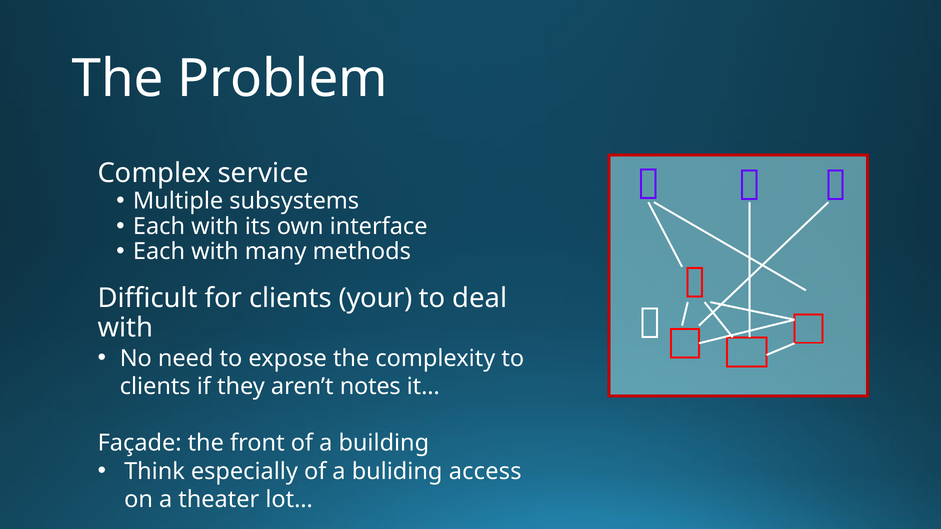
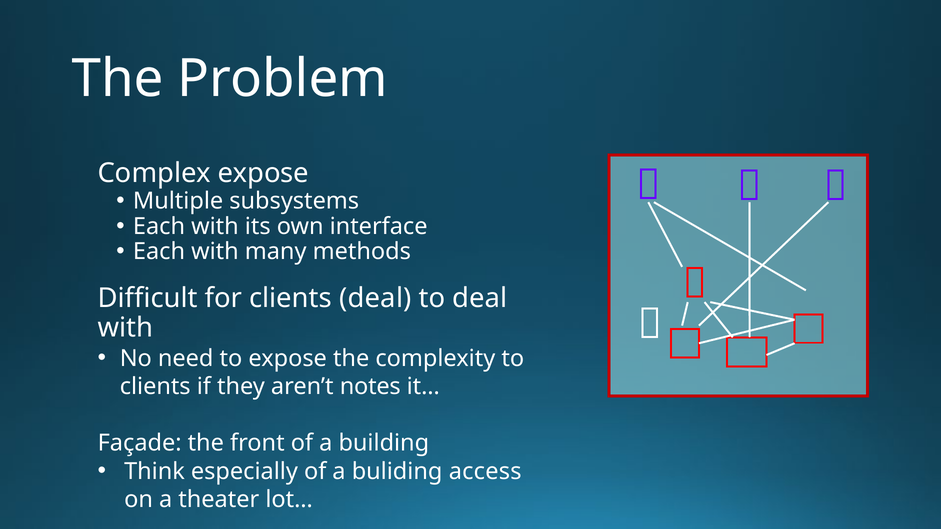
Complex service: service -> expose (263, 173)
clients your: your -> deal (375, 298)
